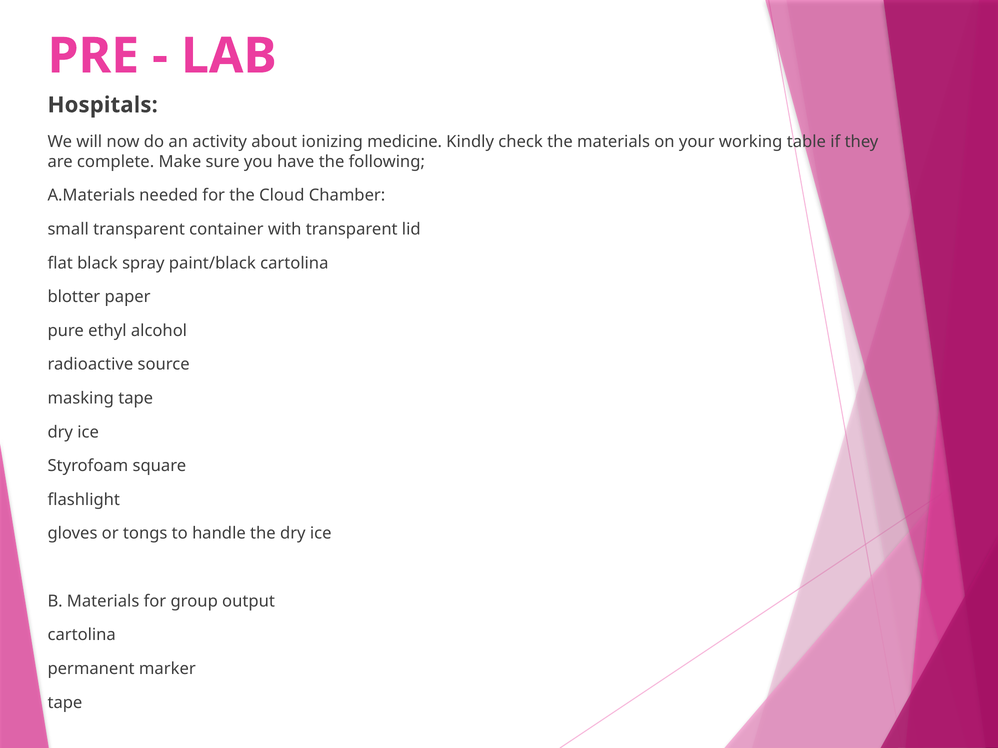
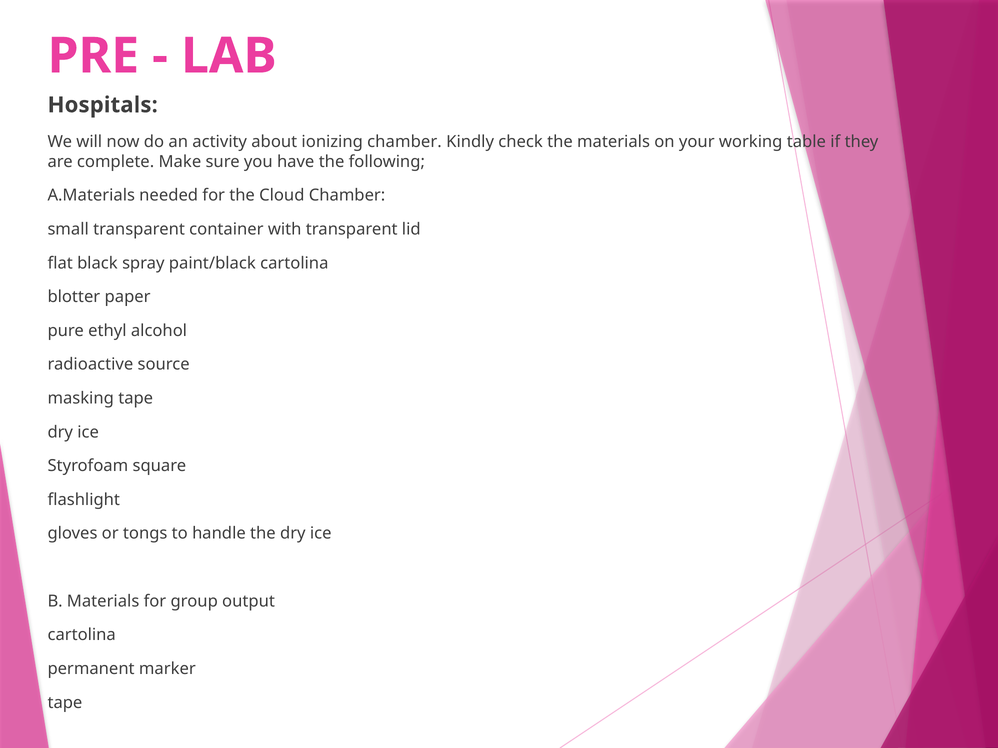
ionizing medicine: medicine -> chamber (404, 142)
